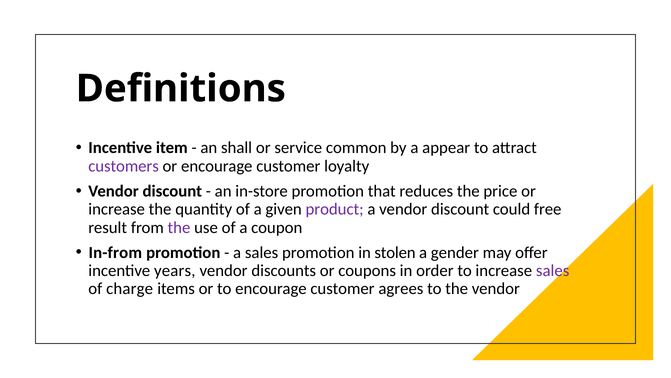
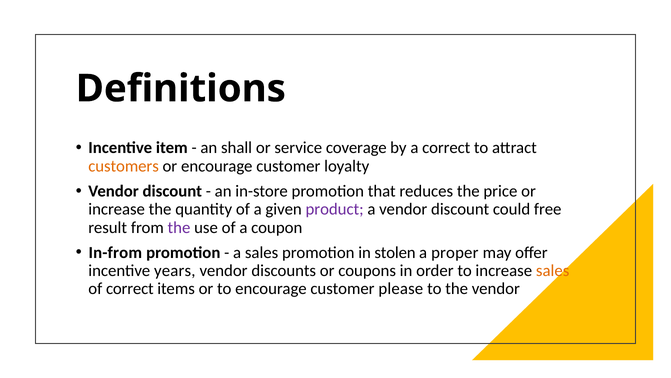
common: common -> coverage (356, 148)
a appear: appear -> correct (446, 148)
customers colour: purple -> orange (124, 166)
gender: gender -> proper (455, 252)
sales colour: purple -> orange (553, 270)
of charge: charge -> correct (130, 289)
agrees: agrees -> please (401, 289)
